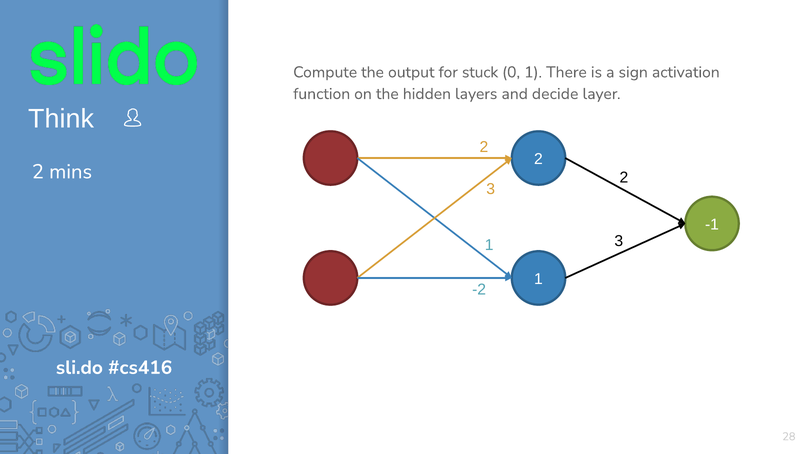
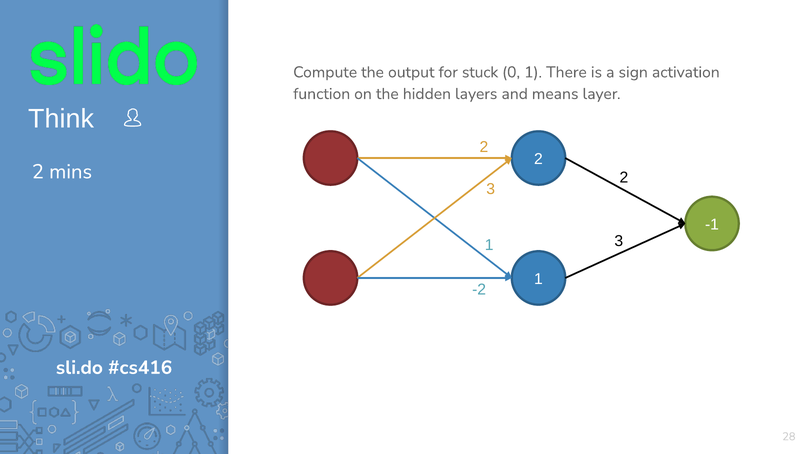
decide: decide -> means (555, 94)
